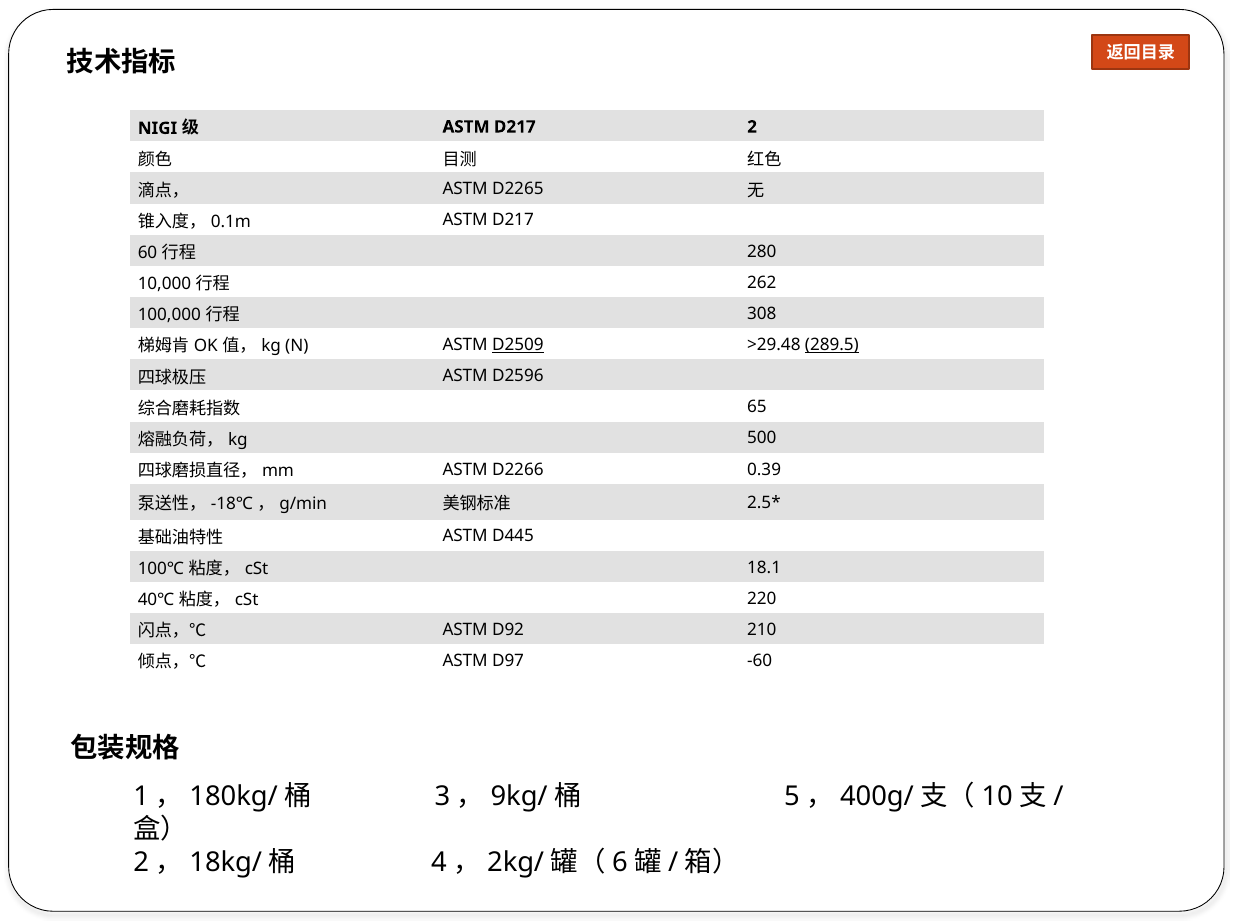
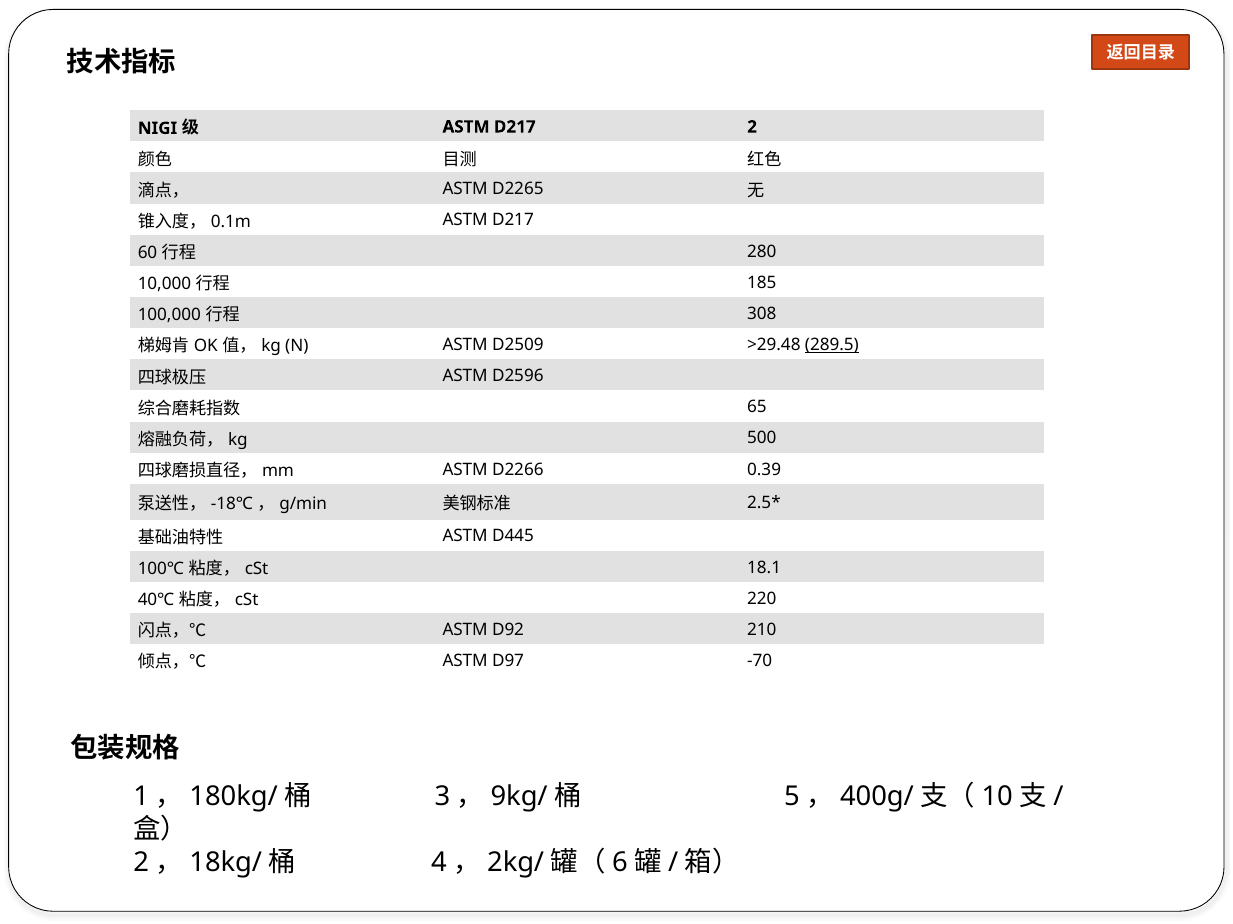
262: 262 -> 185 (762, 283)
D2509 underline: present -> none (518, 345)
-60: -60 -> -70 (760, 661)
